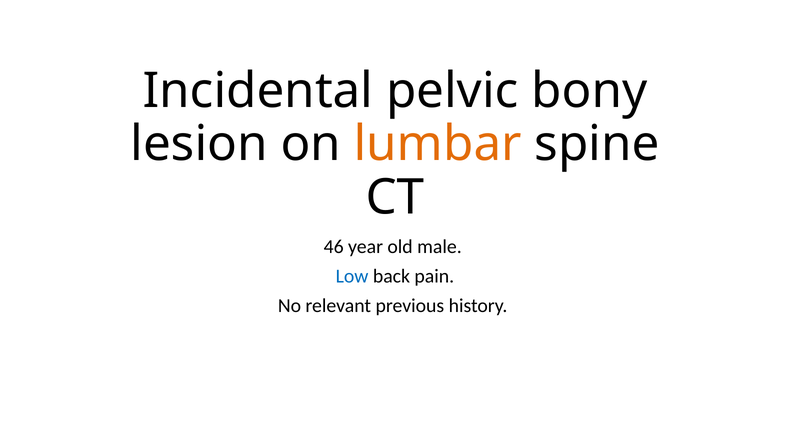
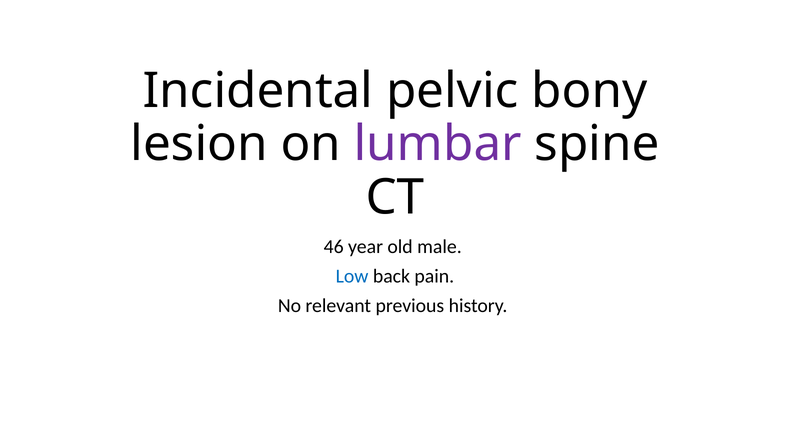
lumbar colour: orange -> purple (438, 144)
